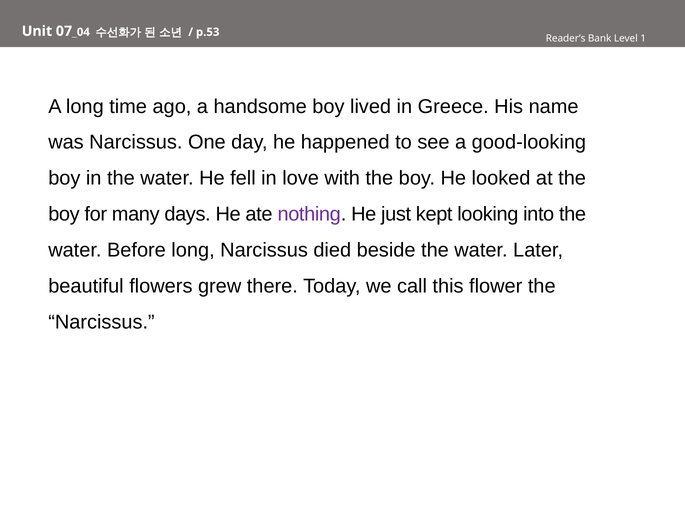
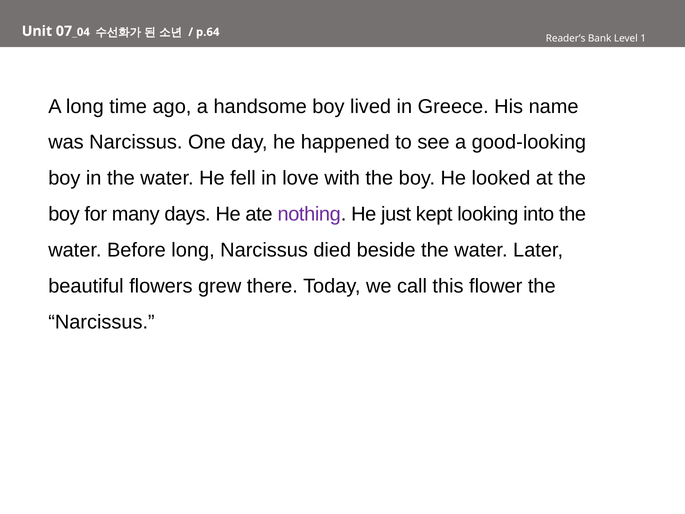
p.53: p.53 -> p.64 (208, 32)
